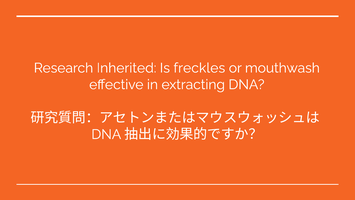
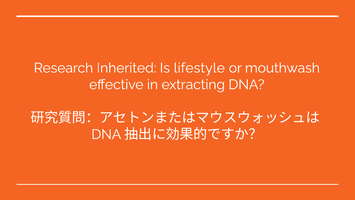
freckles: freckles -> lifestyle (199, 68)
